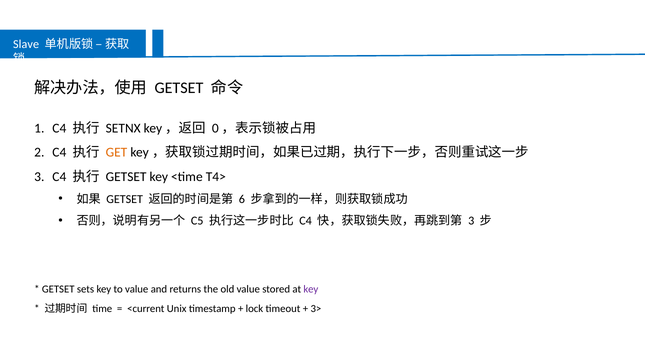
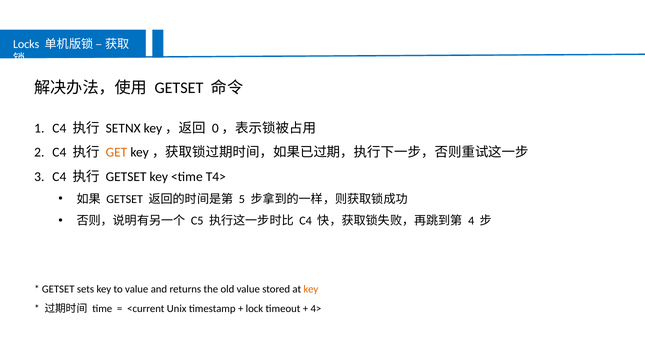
Slave: Slave -> Locks (26, 44)
6: 6 -> 5 (242, 199)
3: 3 -> 4 (471, 221)
key colour: purple -> orange (311, 289)
3>: 3> -> 4> (316, 308)
